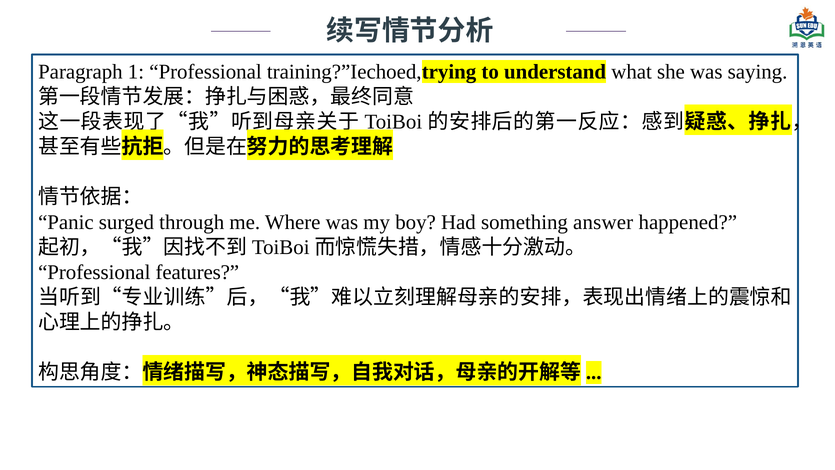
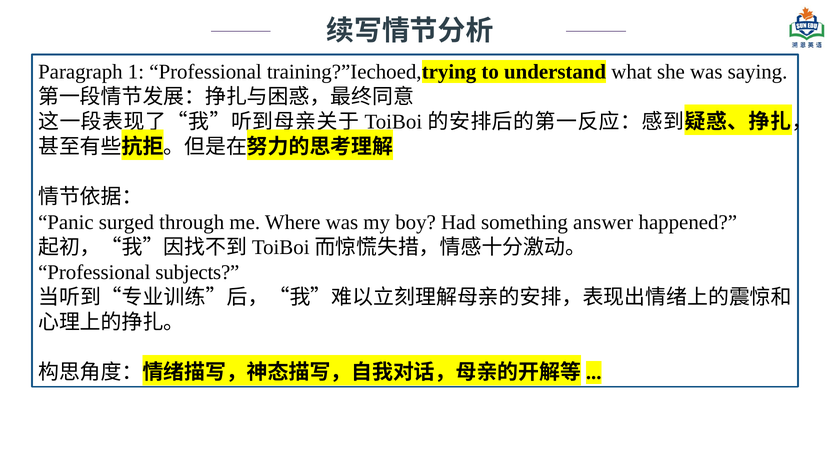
features: features -> subjects (197, 272)
